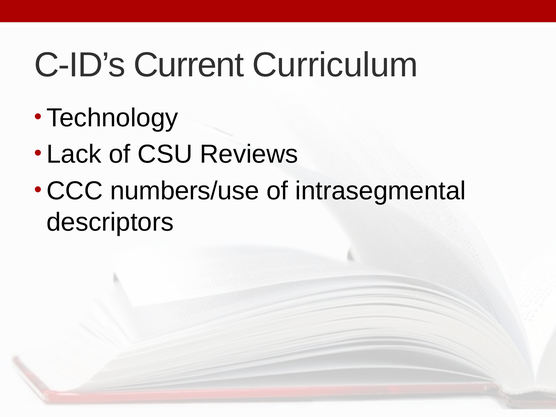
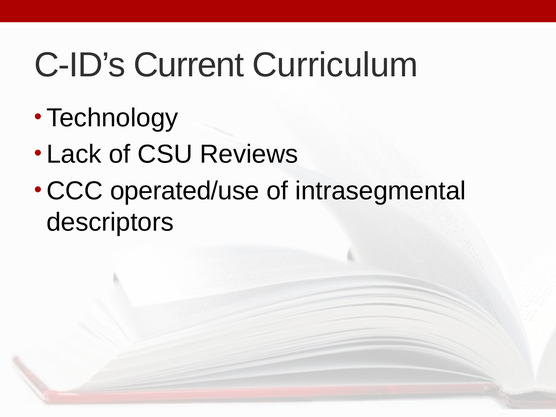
numbers/use: numbers/use -> operated/use (185, 191)
